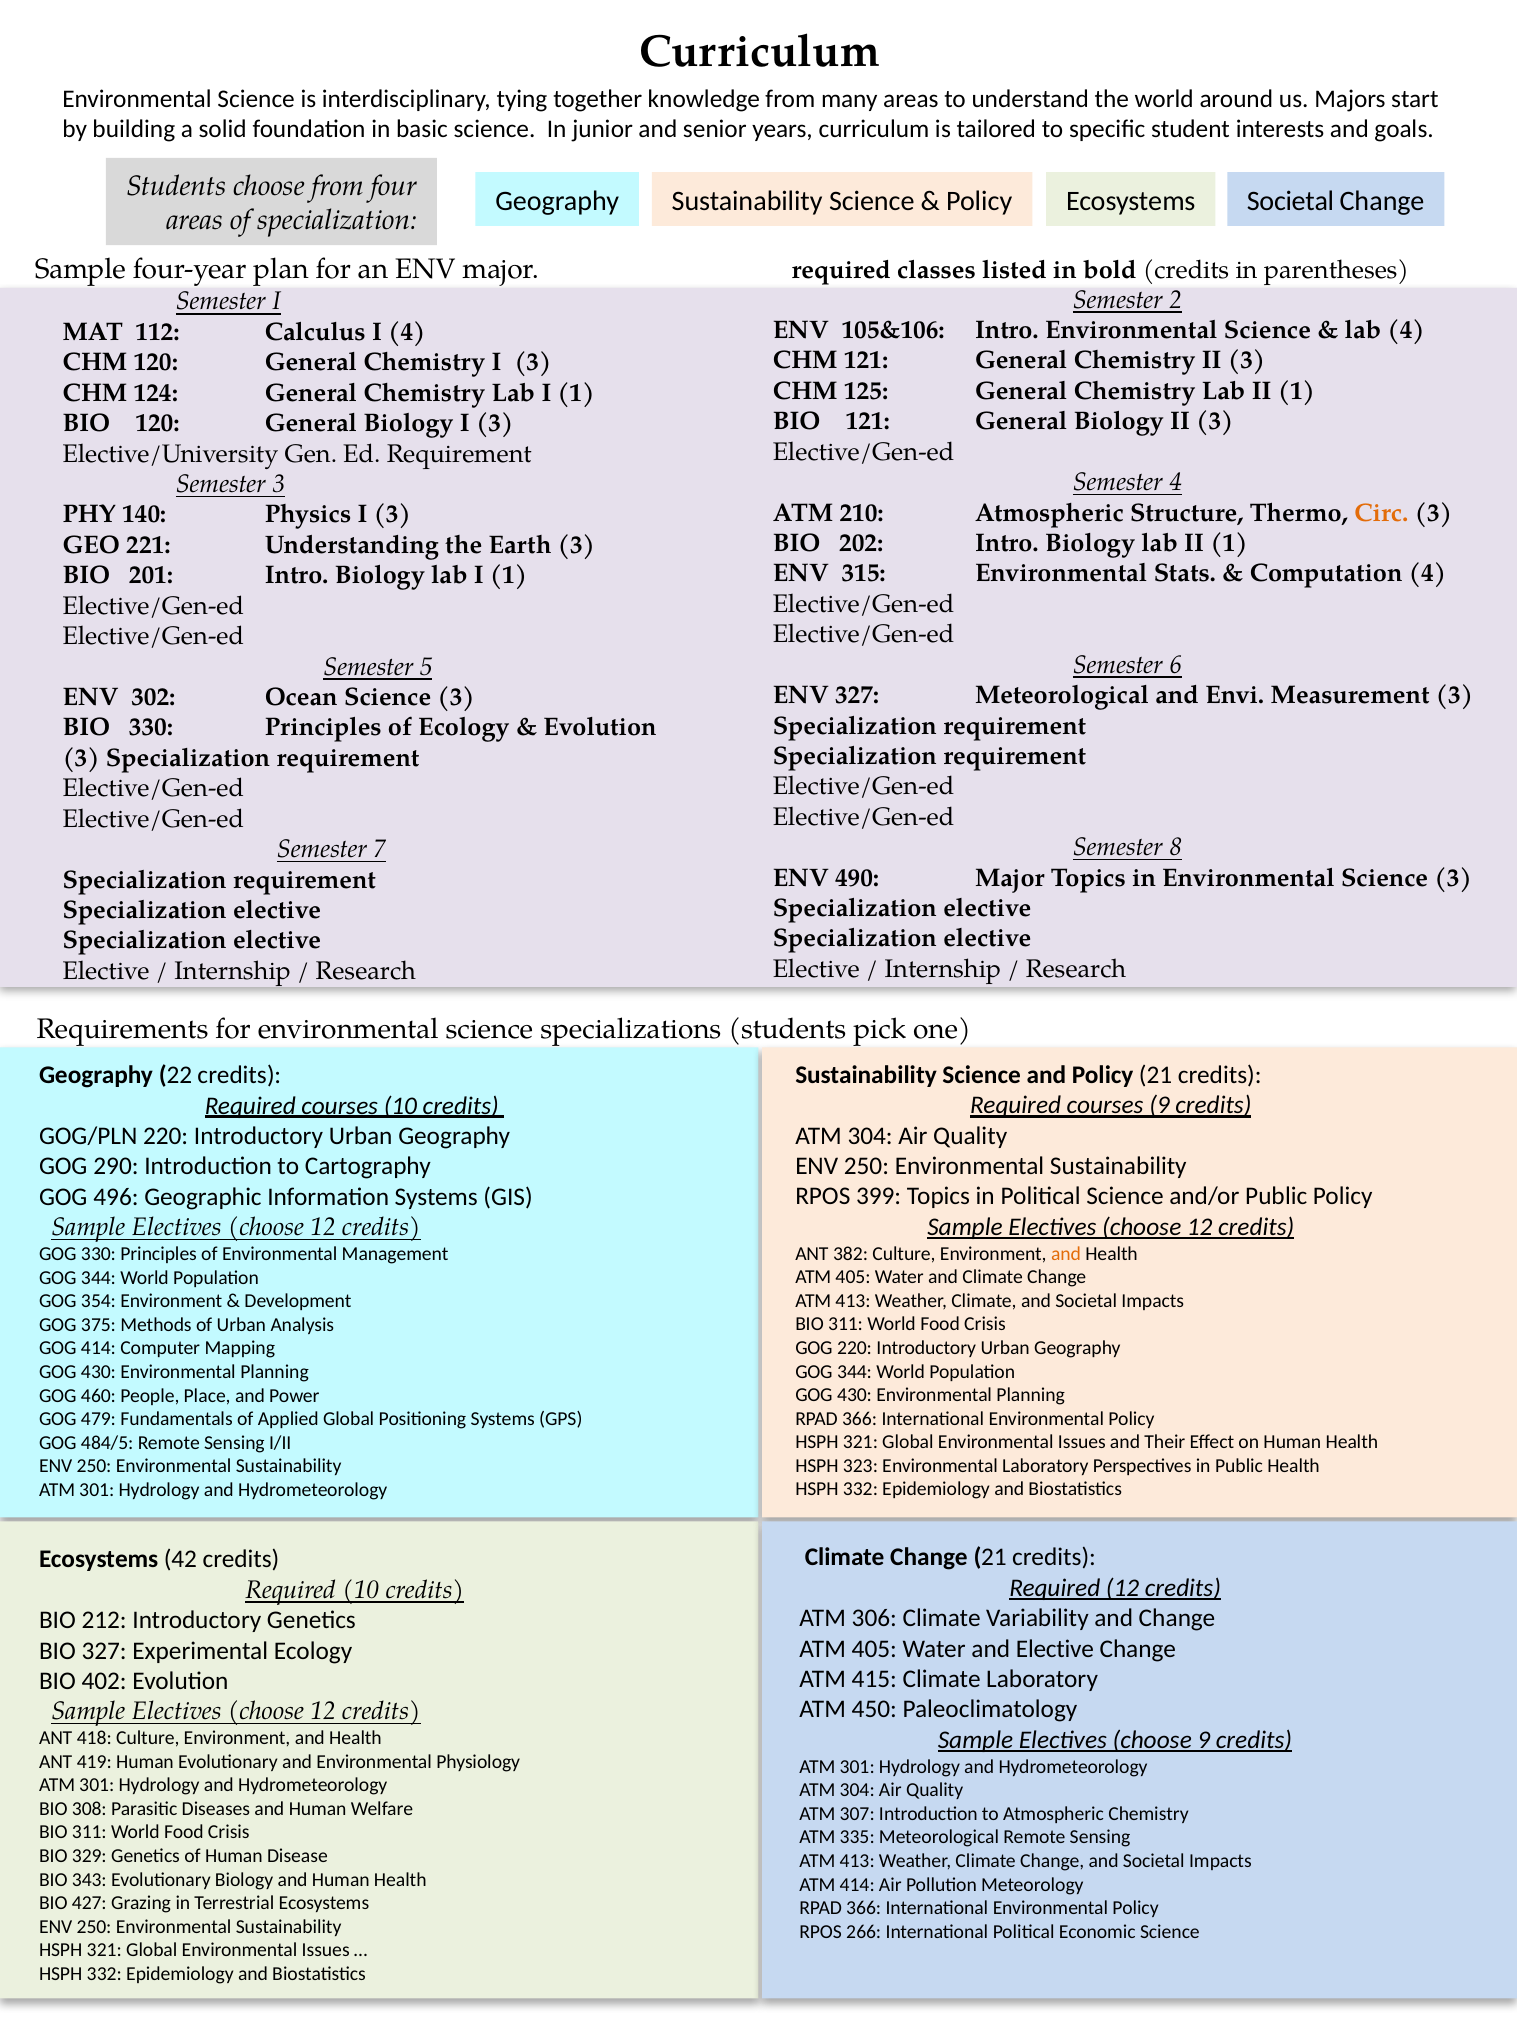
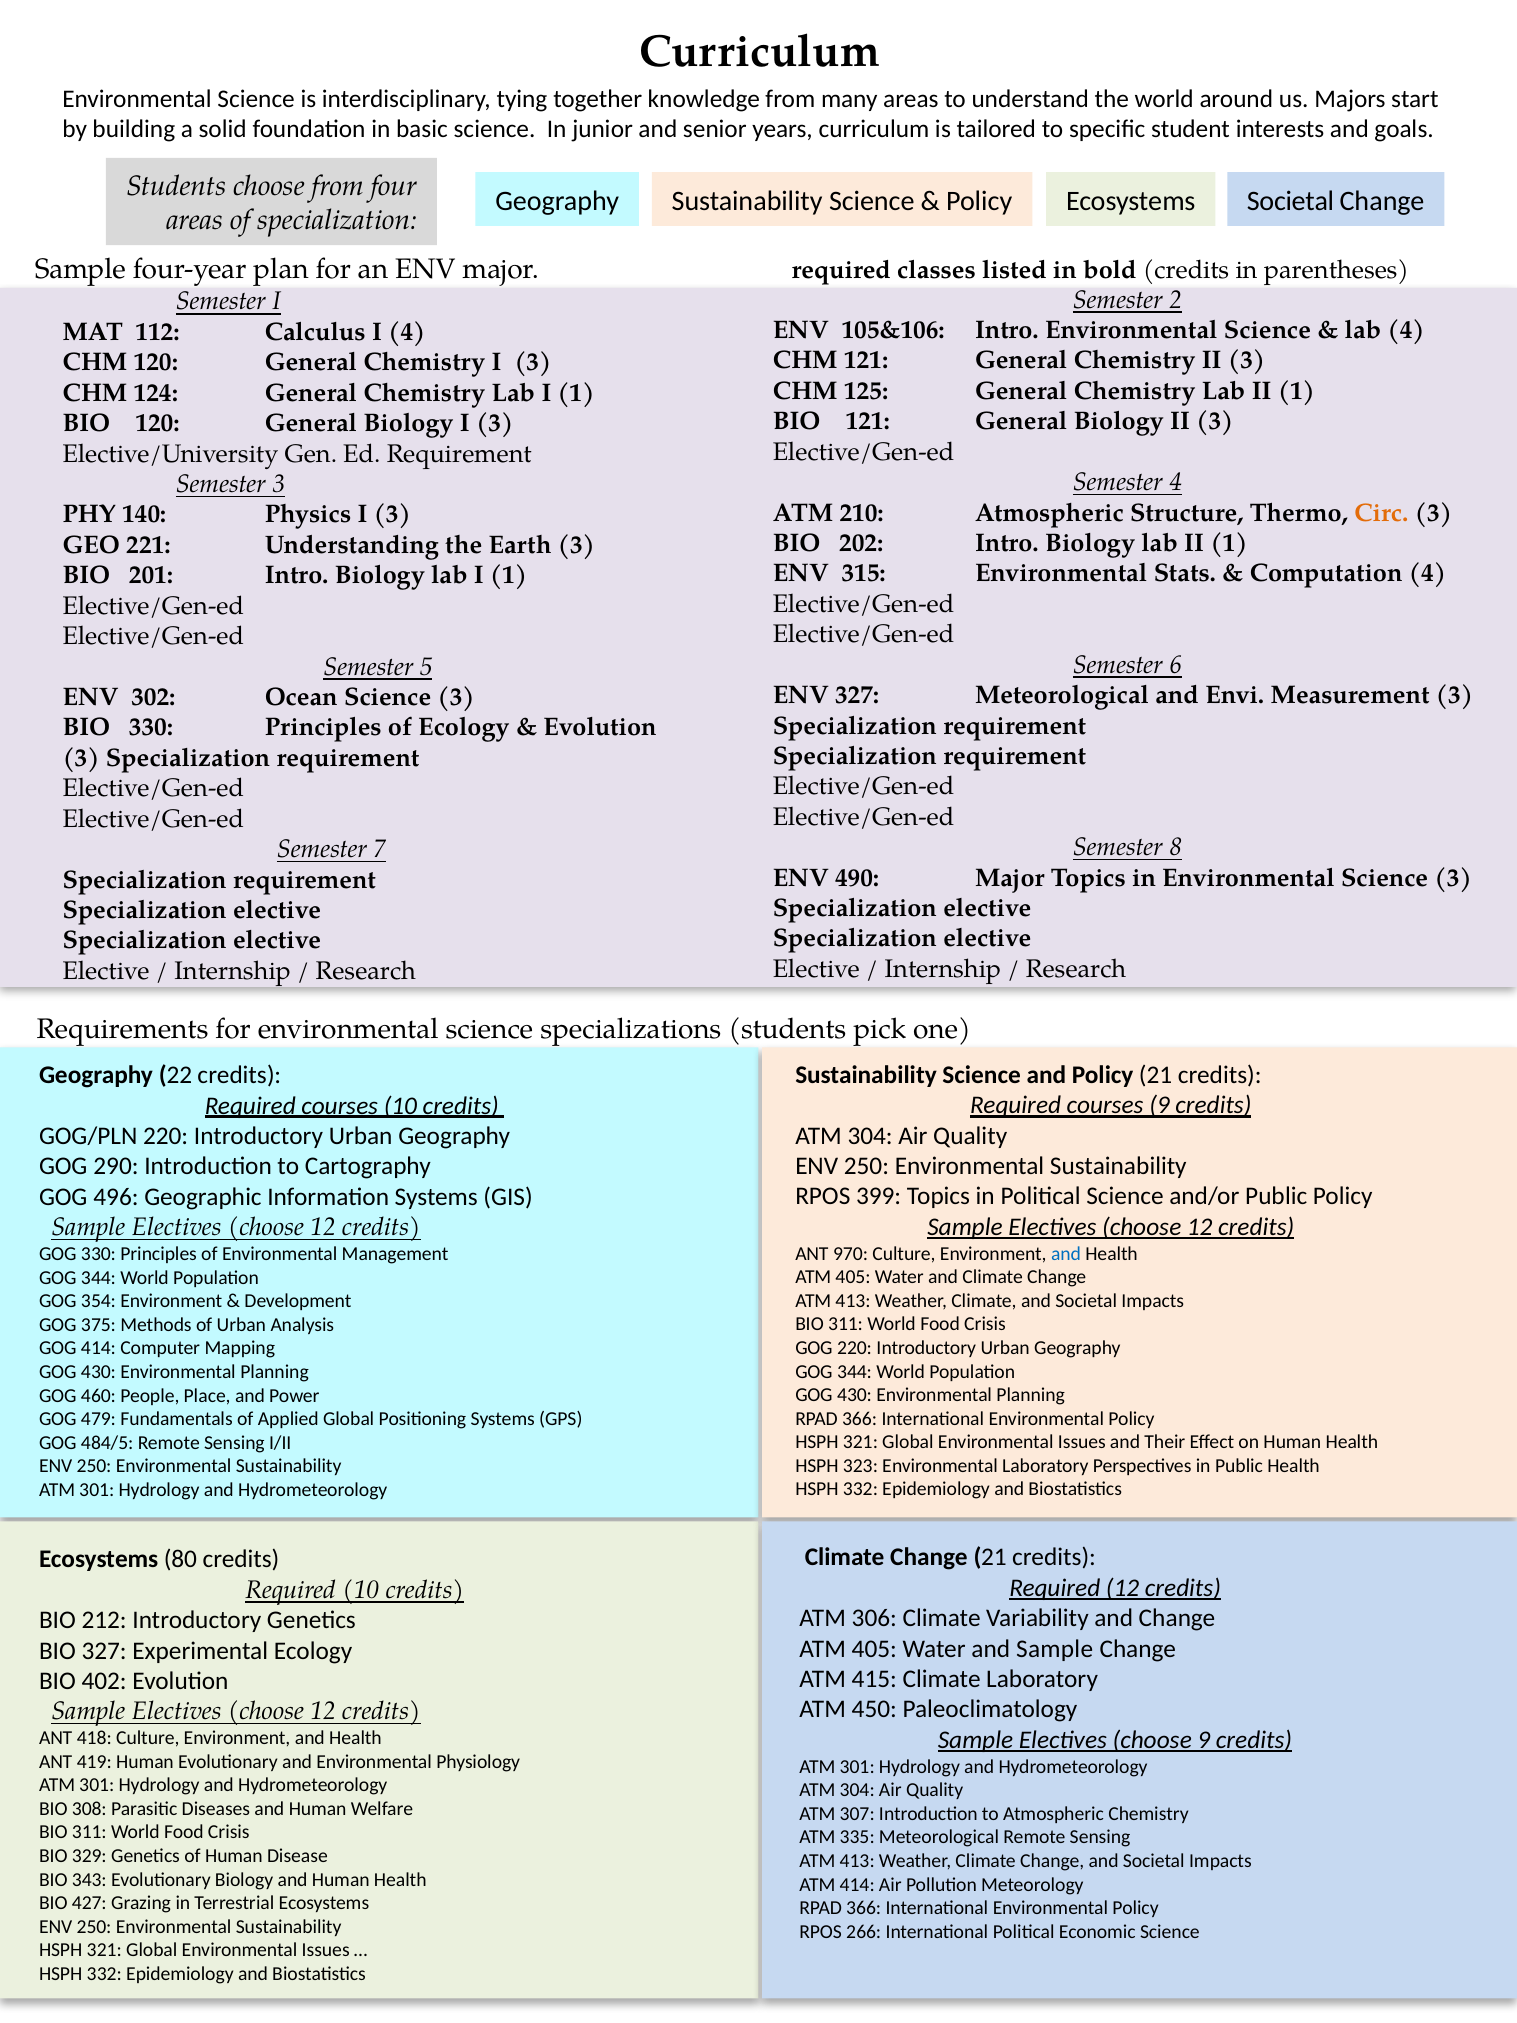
382: 382 -> 970 (851, 1253)
and colour: orange -> blue (1066, 1253)
42: 42 -> 80 (180, 1559)
and Elective: Elective -> Sample (1055, 1648)
